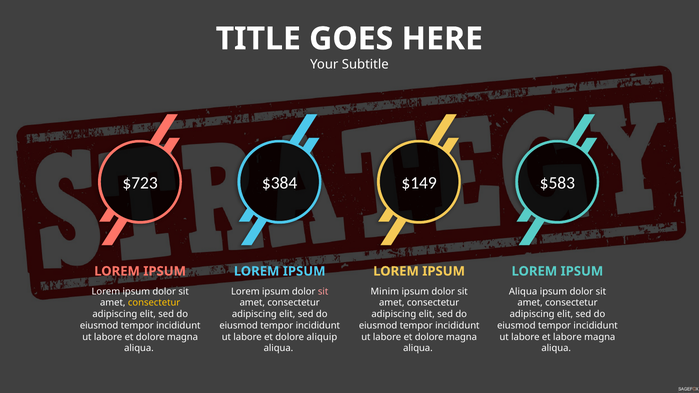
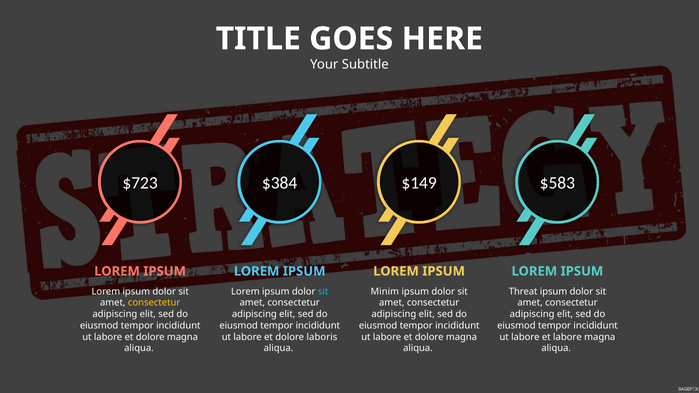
sit colour: pink -> light blue (323, 292)
Aliqua: Aliqua -> Threat (523, 292)
aliquip: aliquip -> laboris (322, 337)
